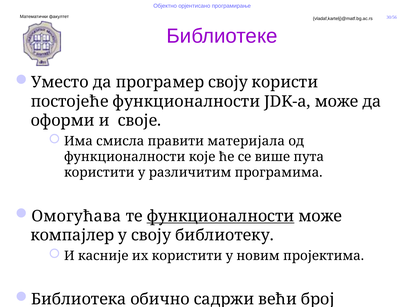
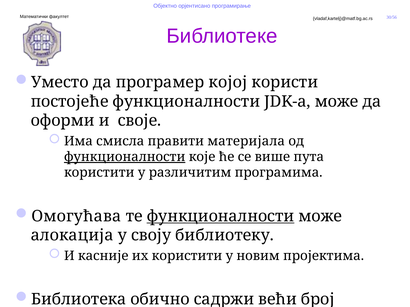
програмер своју: своју -> којој (228, 83)
функционалности underline: none -> present (125, 157)
компајлер: компајлер -> алокација (72, 236)
